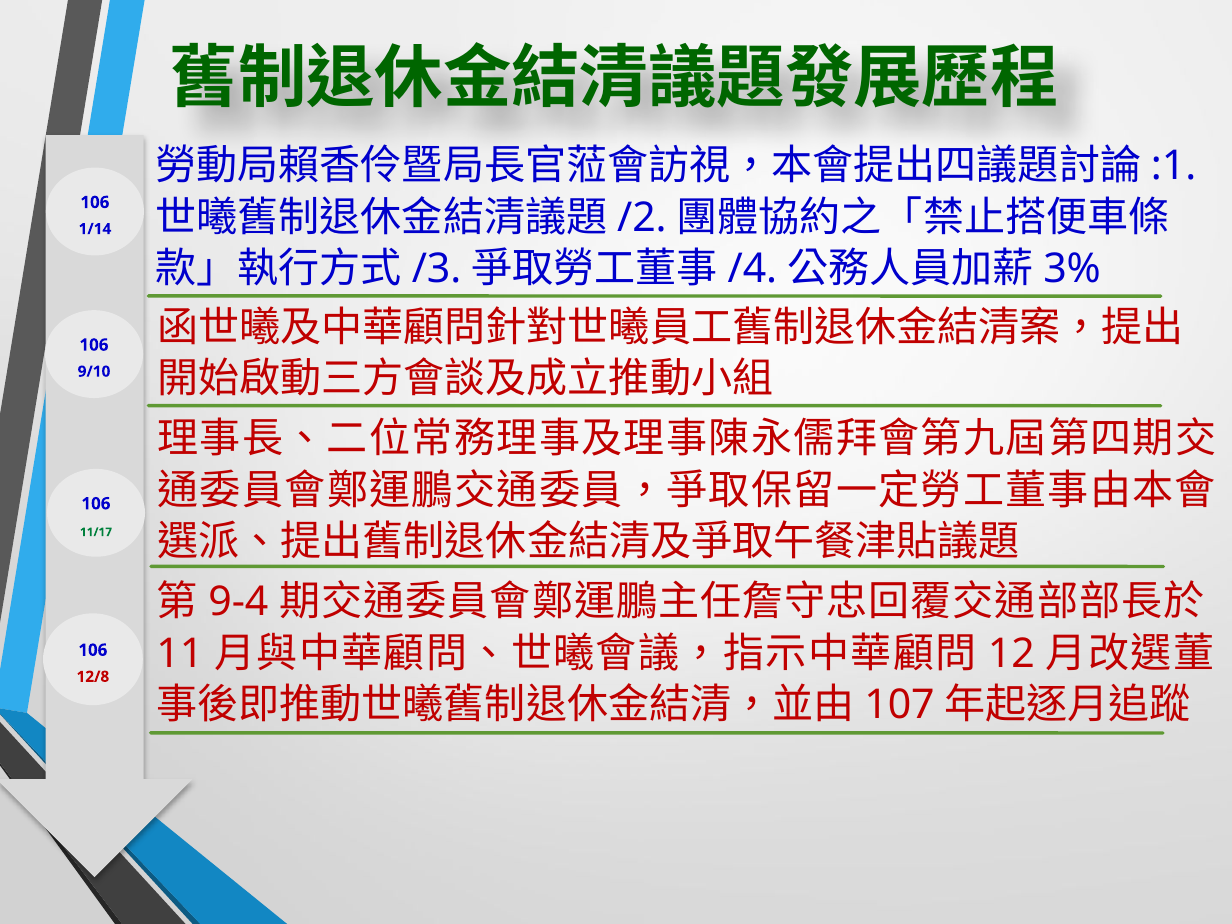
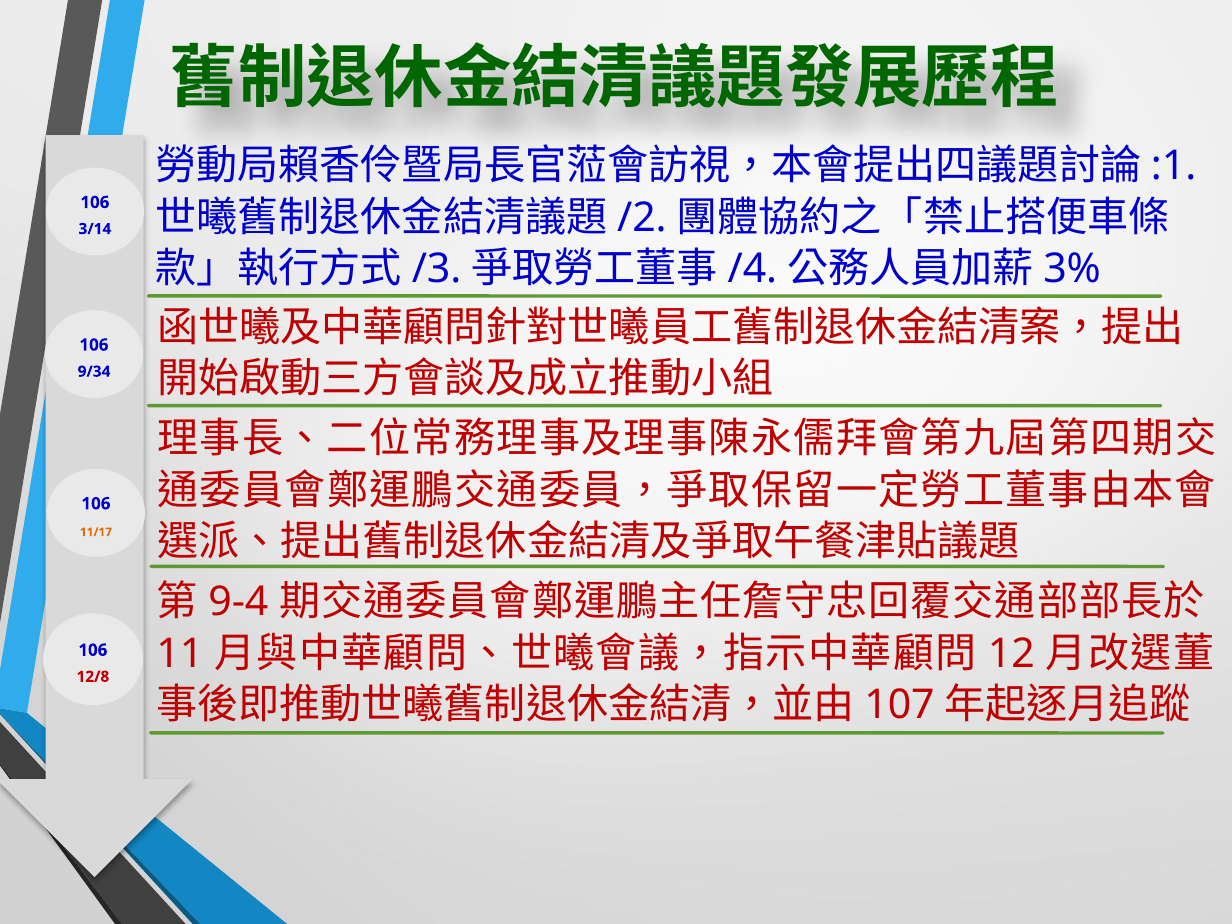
1/14: 1/14 -> 3/14 (95, 229)
9/10: 9/10 -> 9/34 (94, 372)
11/17 colour: green -> orange (96, 532)
